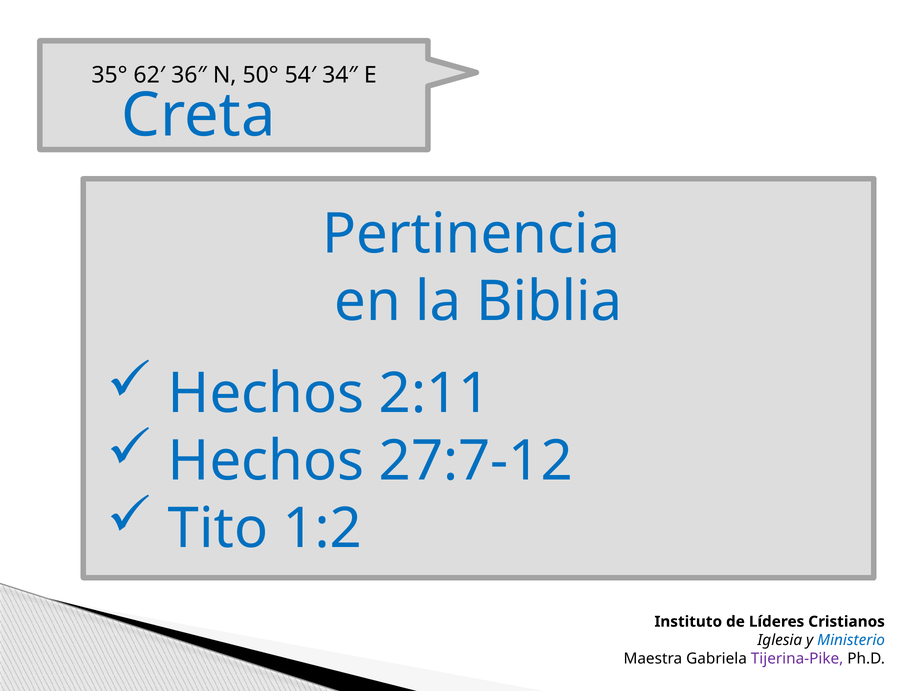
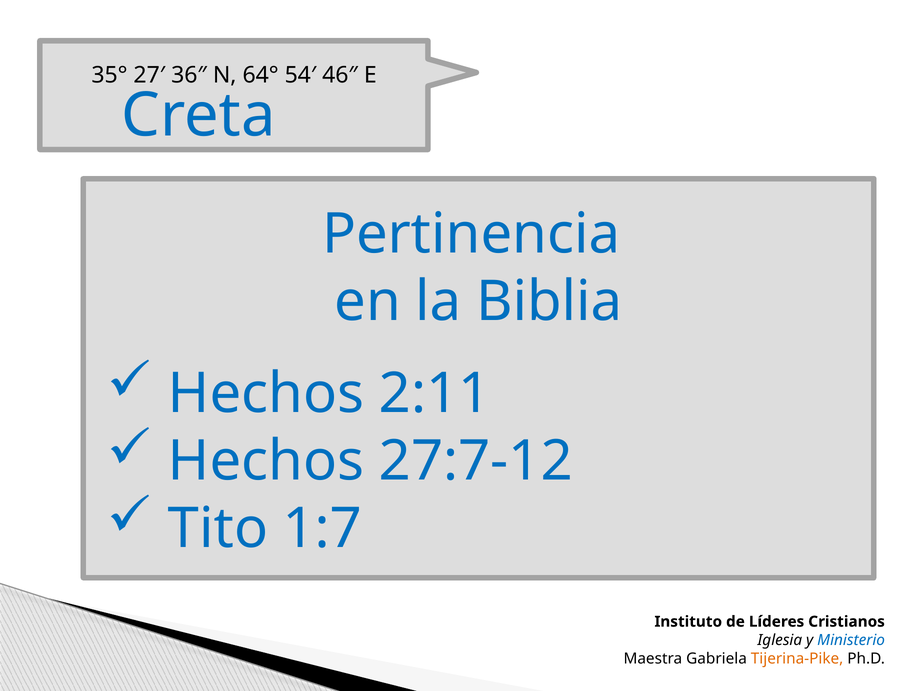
62′: 62′ -> 27′ (149, 75)
50°: 50° -> 64° (261, 75)
34″: 34″ -> 46″ (340, 75)
1:2: 1:2 -> 1:7 (322, 529)
Tijerina-Pike colour: purple -> orange (797, 658)
